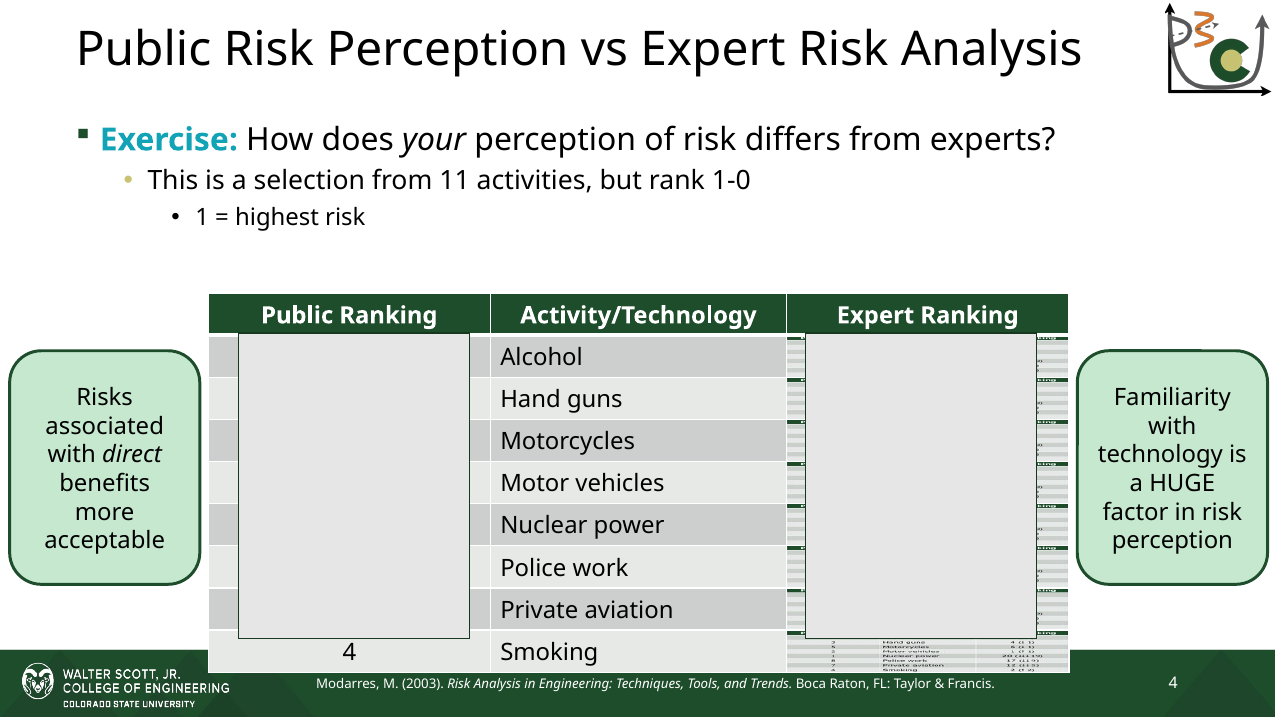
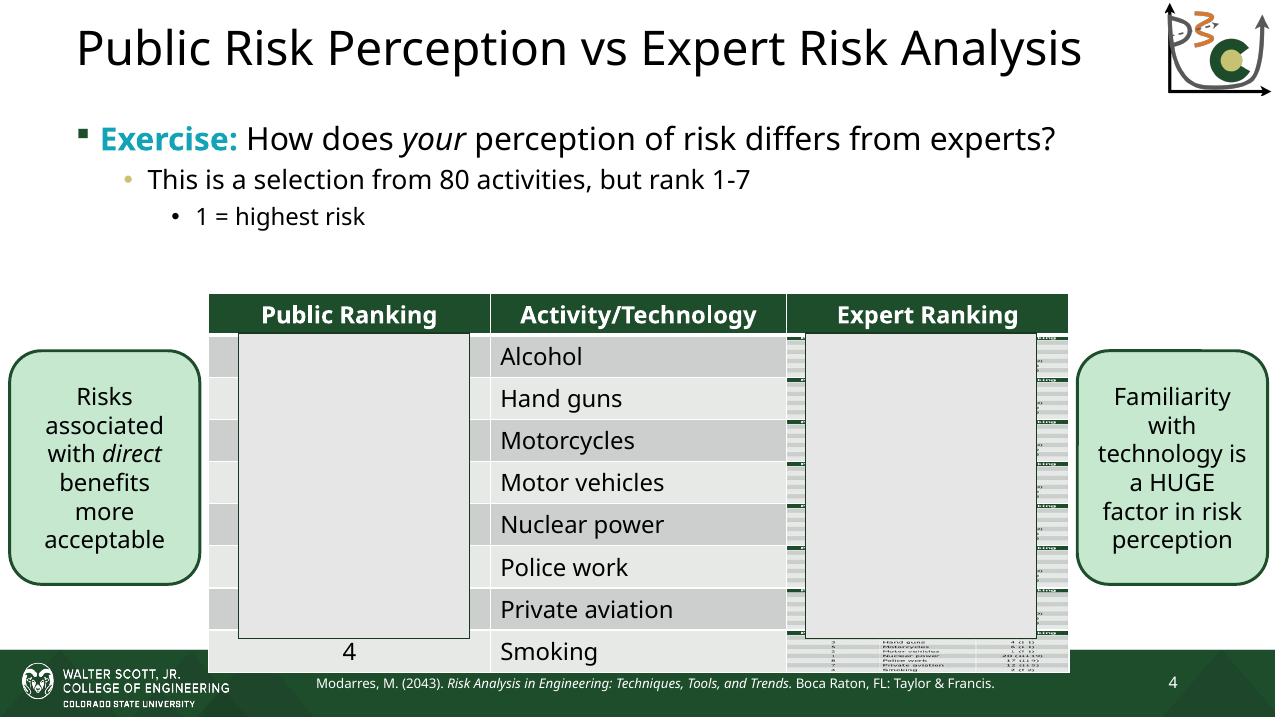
11: 11 -> 80 (455, 181)
1-0: 1-0 -> 1-7 (731, 181)
2003: 2003 -> 2043 (423, 685)
